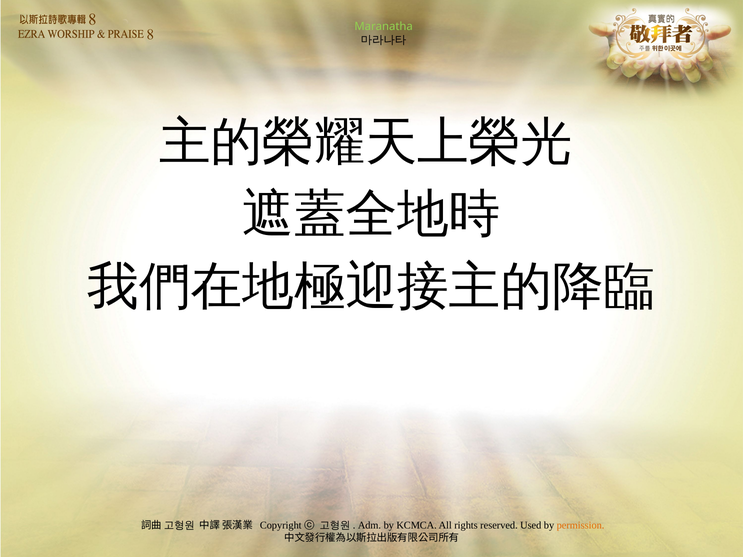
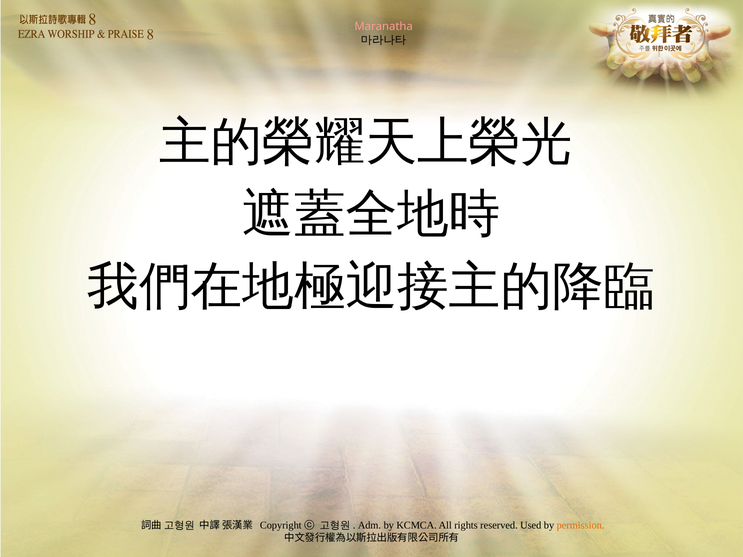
Maranatha colour: light green -> pink (384, 27)
